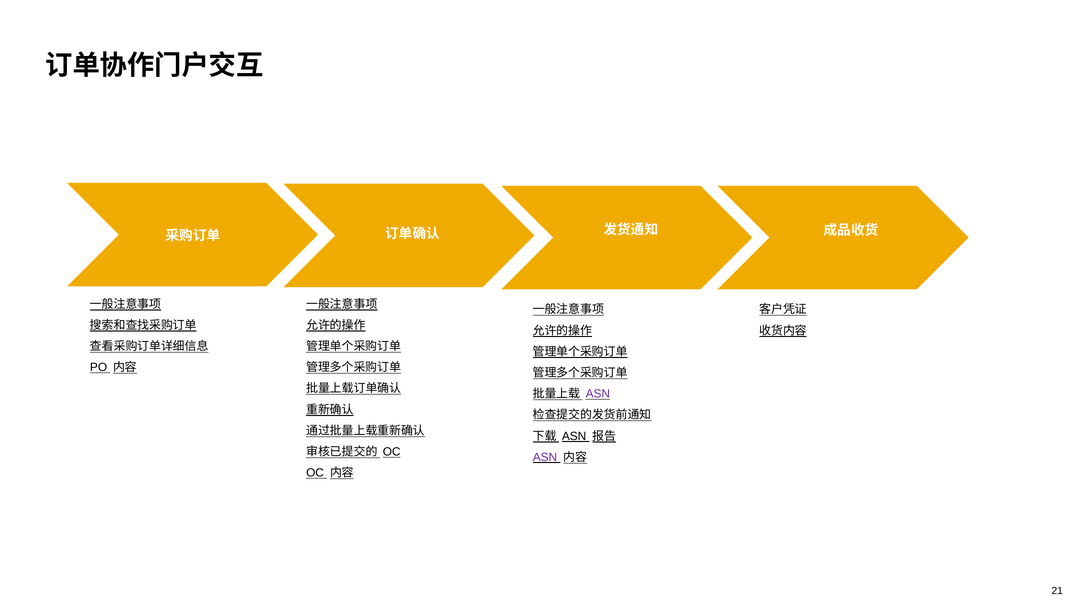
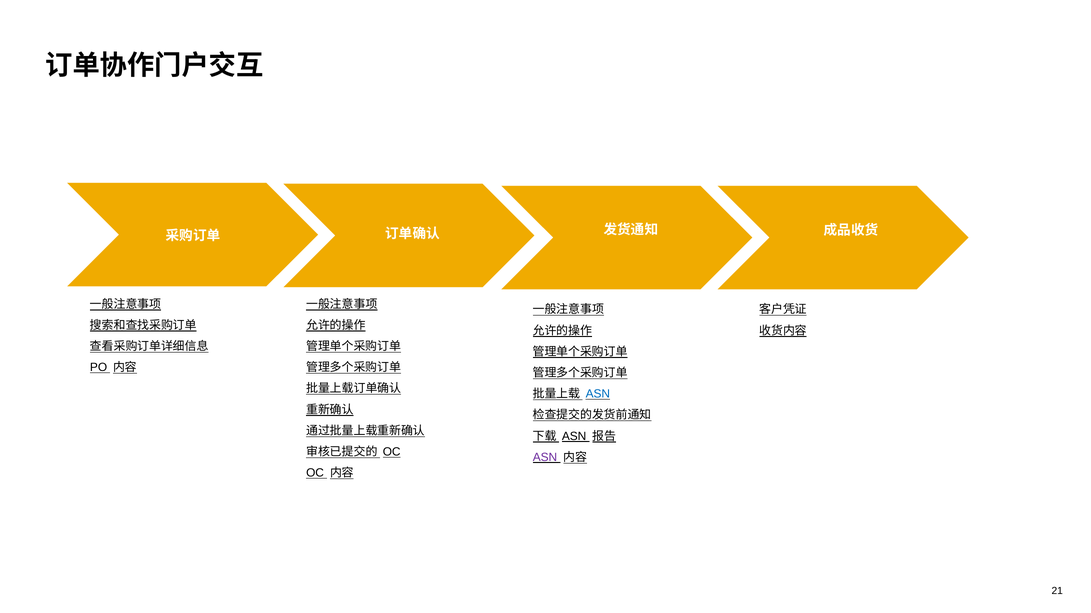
ASN colour: purple -> blue (598, 394)
